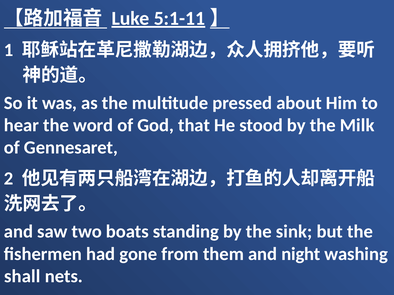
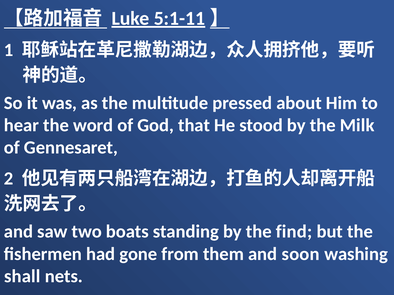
sink: sink -> find (294, 232)
night: night -> soon (301, 254)
